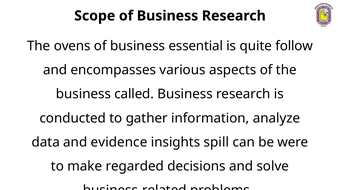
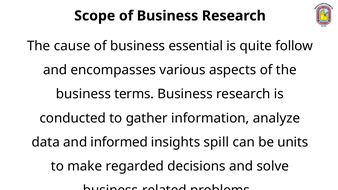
ovens: ovens -> cause (72, 46)
called: called -> terms (134, 94)
evidence: evidence -> informed (119, 142)
were: were -> units (293, 142)
